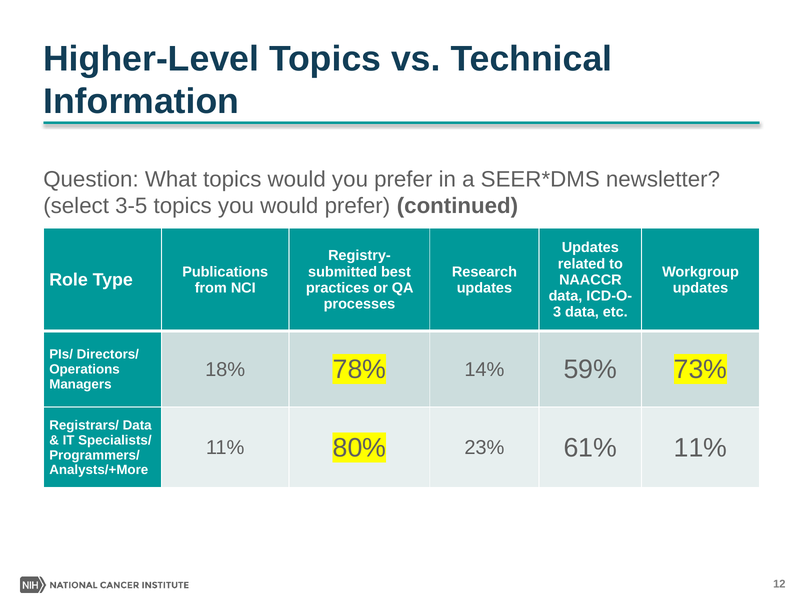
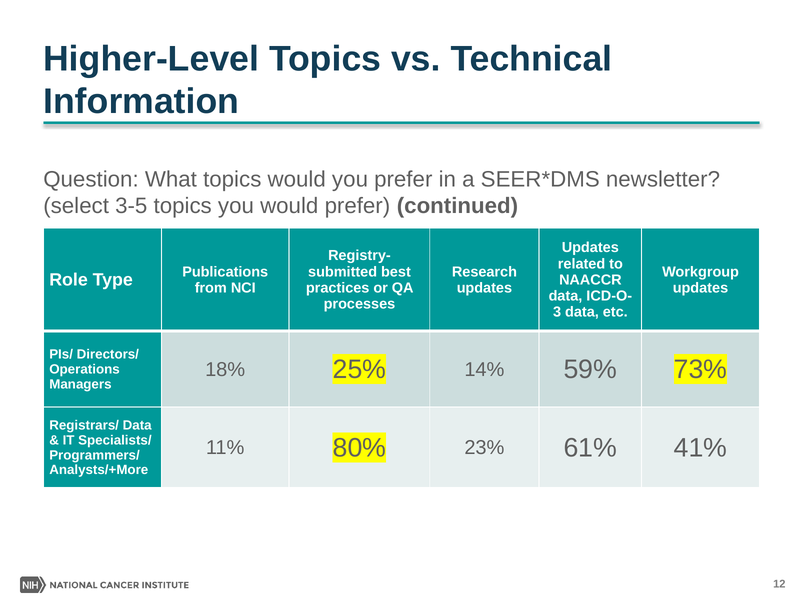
78%: 78% -> 25% (359, 370)
61% 11%: 11% -> 41% (701, 448)
